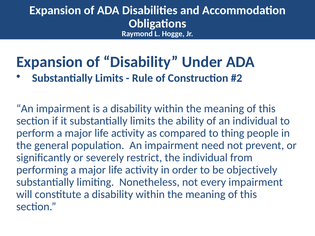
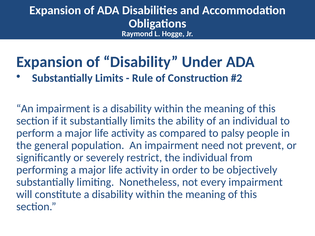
thing: thing -> palsy (233, 133)
